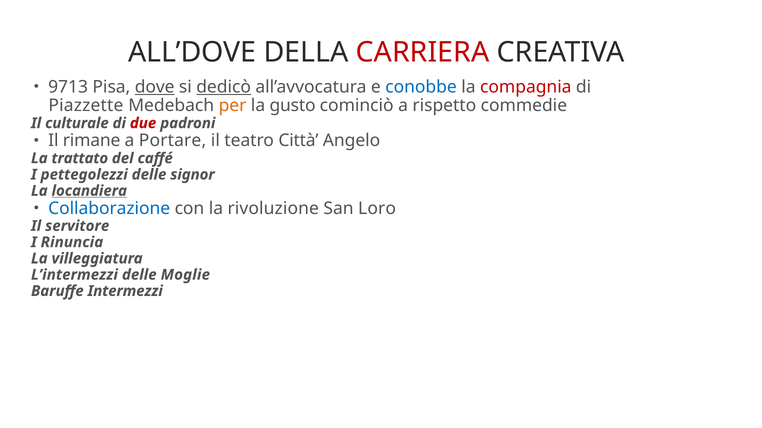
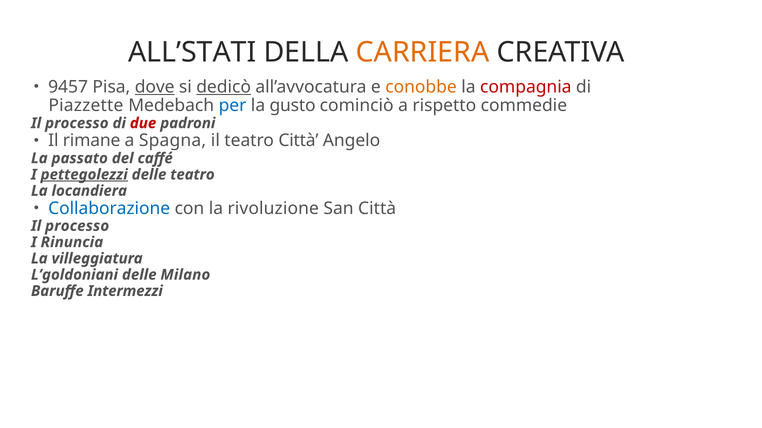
ALL’DOVE: ALL’DOVE -> ALL’STATI (192, 52)
CARRIERA colour: red -> orange (423, 52)
9713: 9713 -> 9457 (68, 87)
conobbe colour: blue -> orange (421, 87)
per colour: orange -> blue (233, 106)
culturale: culturale -> processo (77, 123)
Portare: Portare -> Spagna (173, 141)
trattato: trattato -> passato (80, 159)
pettegolezzi underline: none -> present (84, 175)
delle signor: signor -> teatro (192, 175)
locandiera underline: present -> none (89, 191)
San Loro: Loro -> Città (377, 209)
servitore: servitore -> processo (77, 226)
L’intermezzi: L’intermezzi -> L’goldoniani (75, 275)
Moglie: Moglie -> Milano (185, 275)
